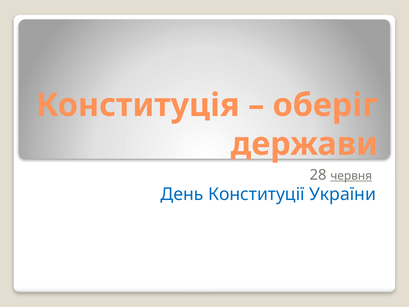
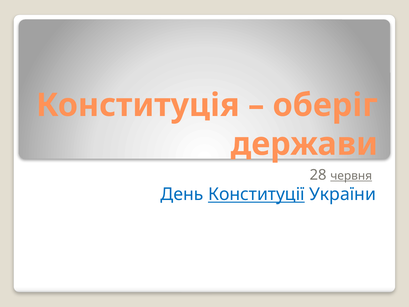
Конституції underline: none -> present (256, 194)
